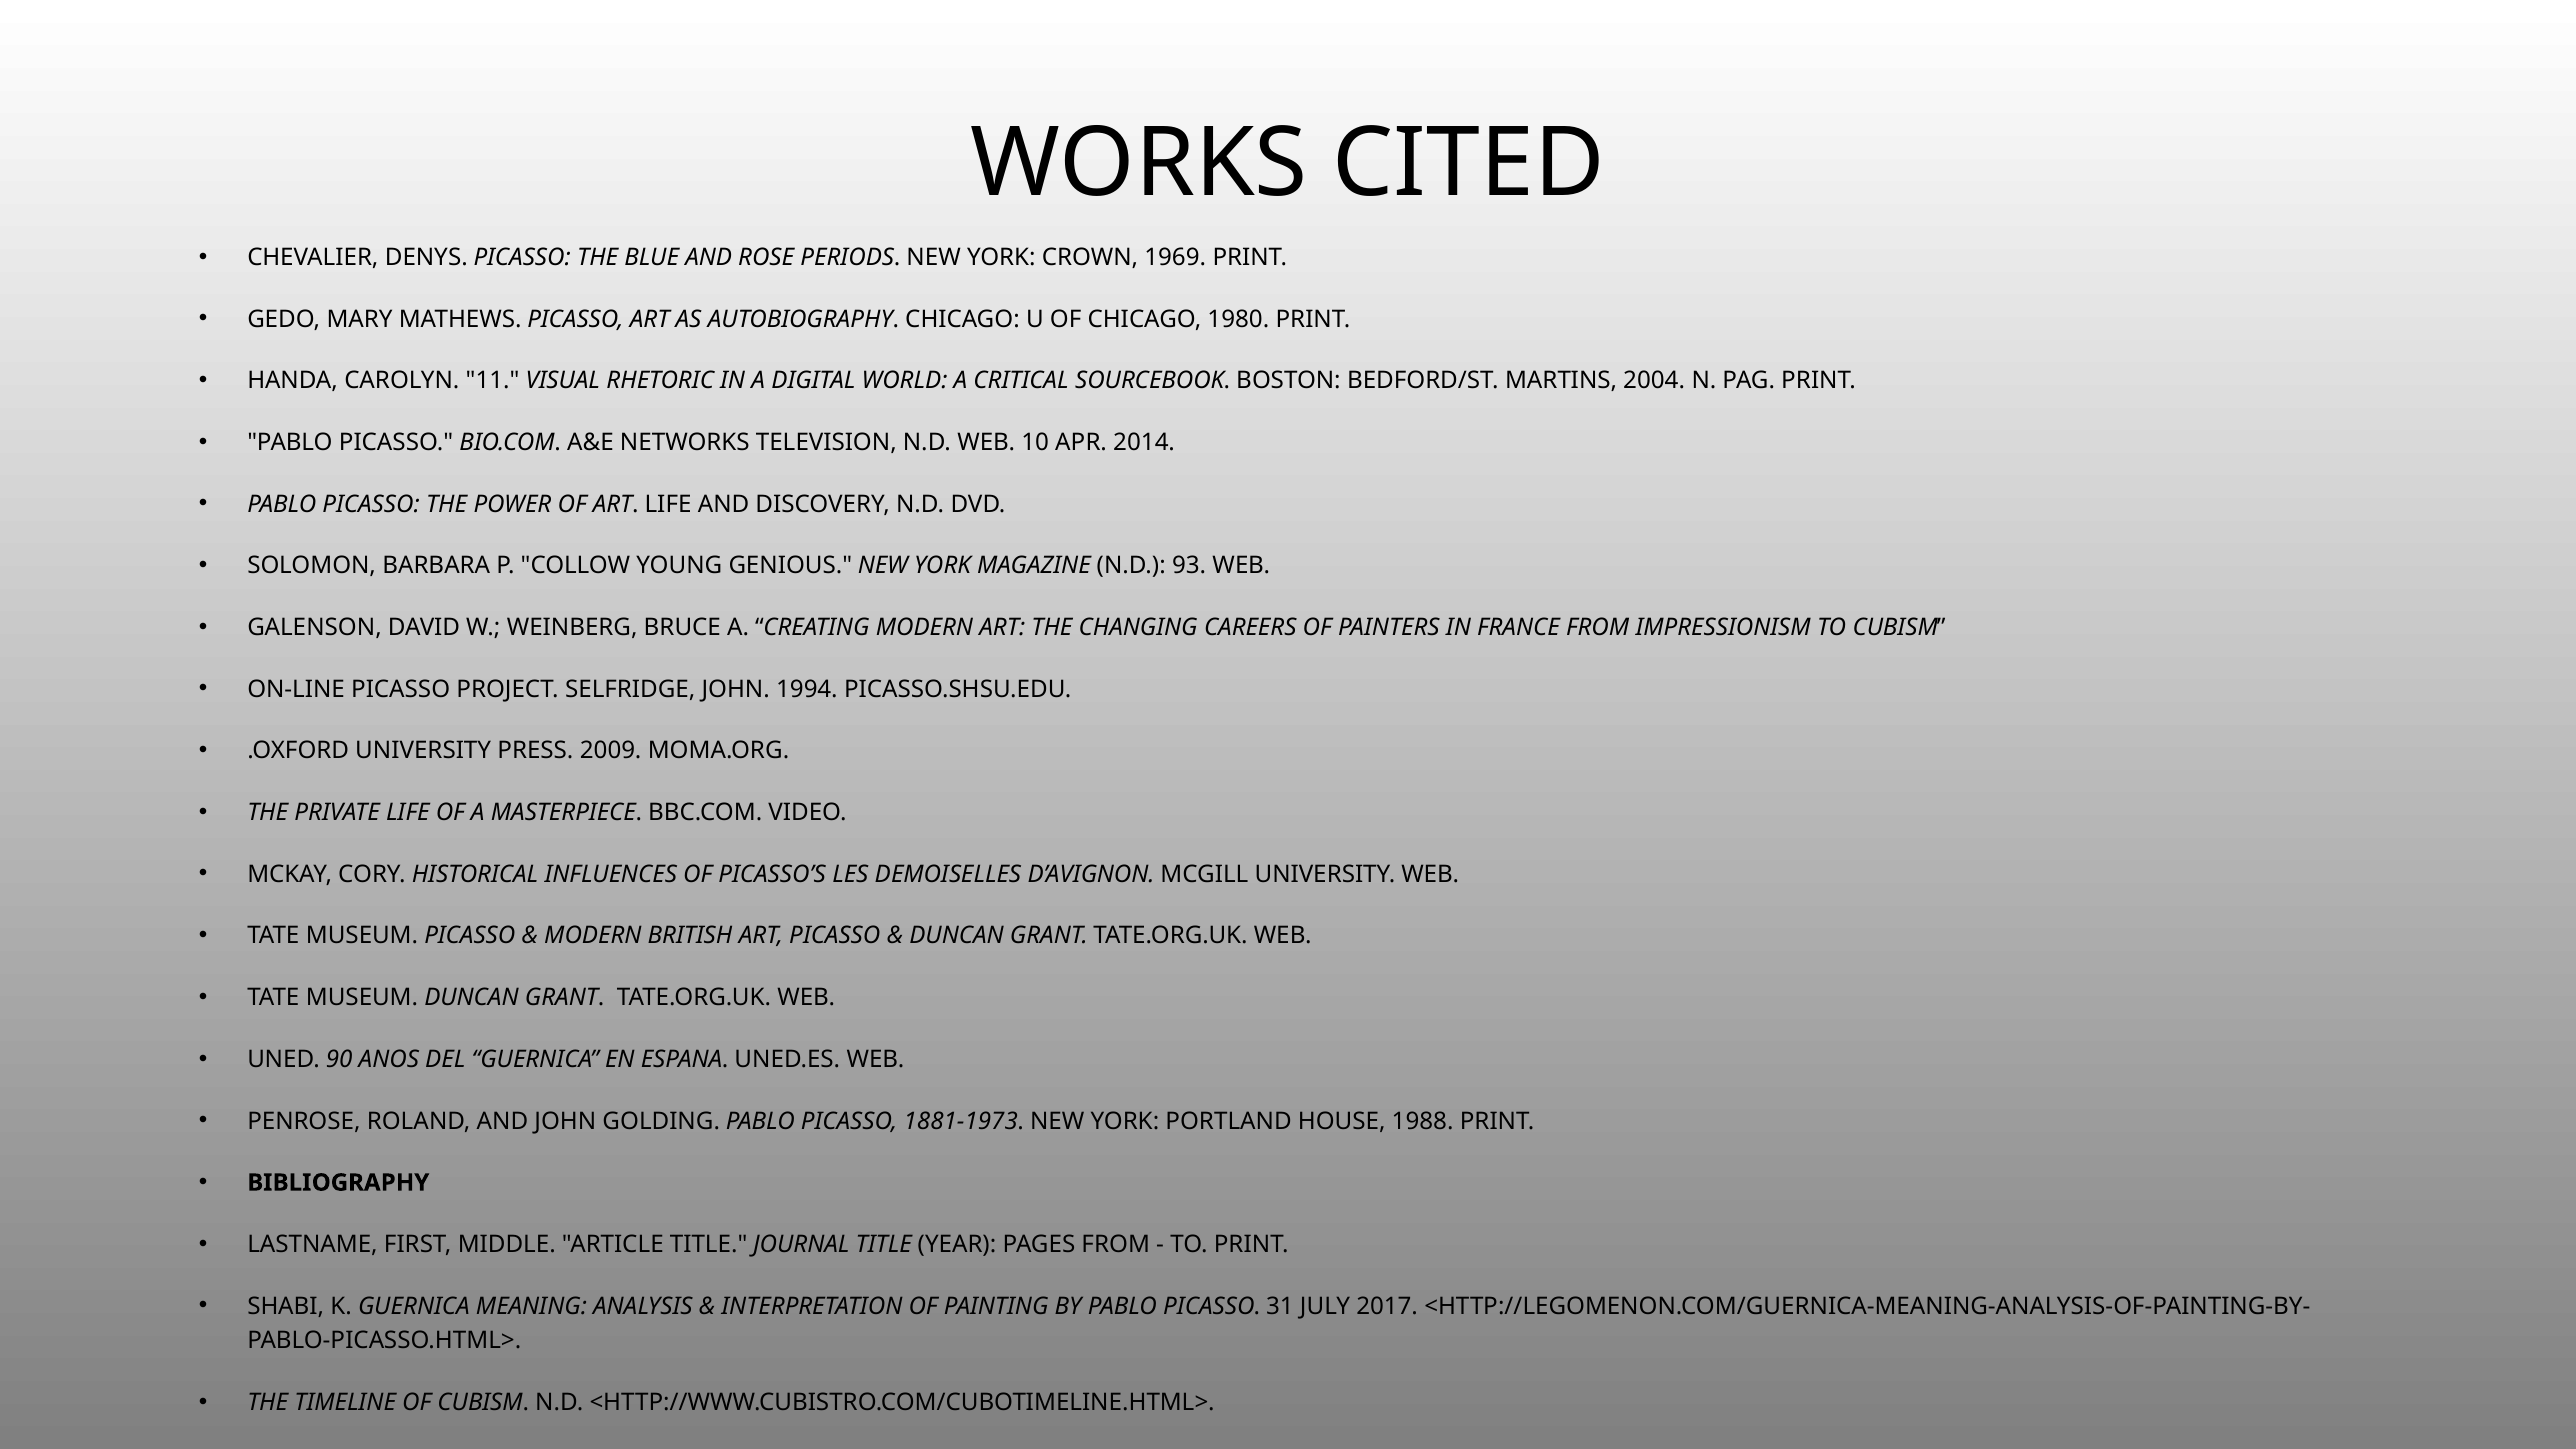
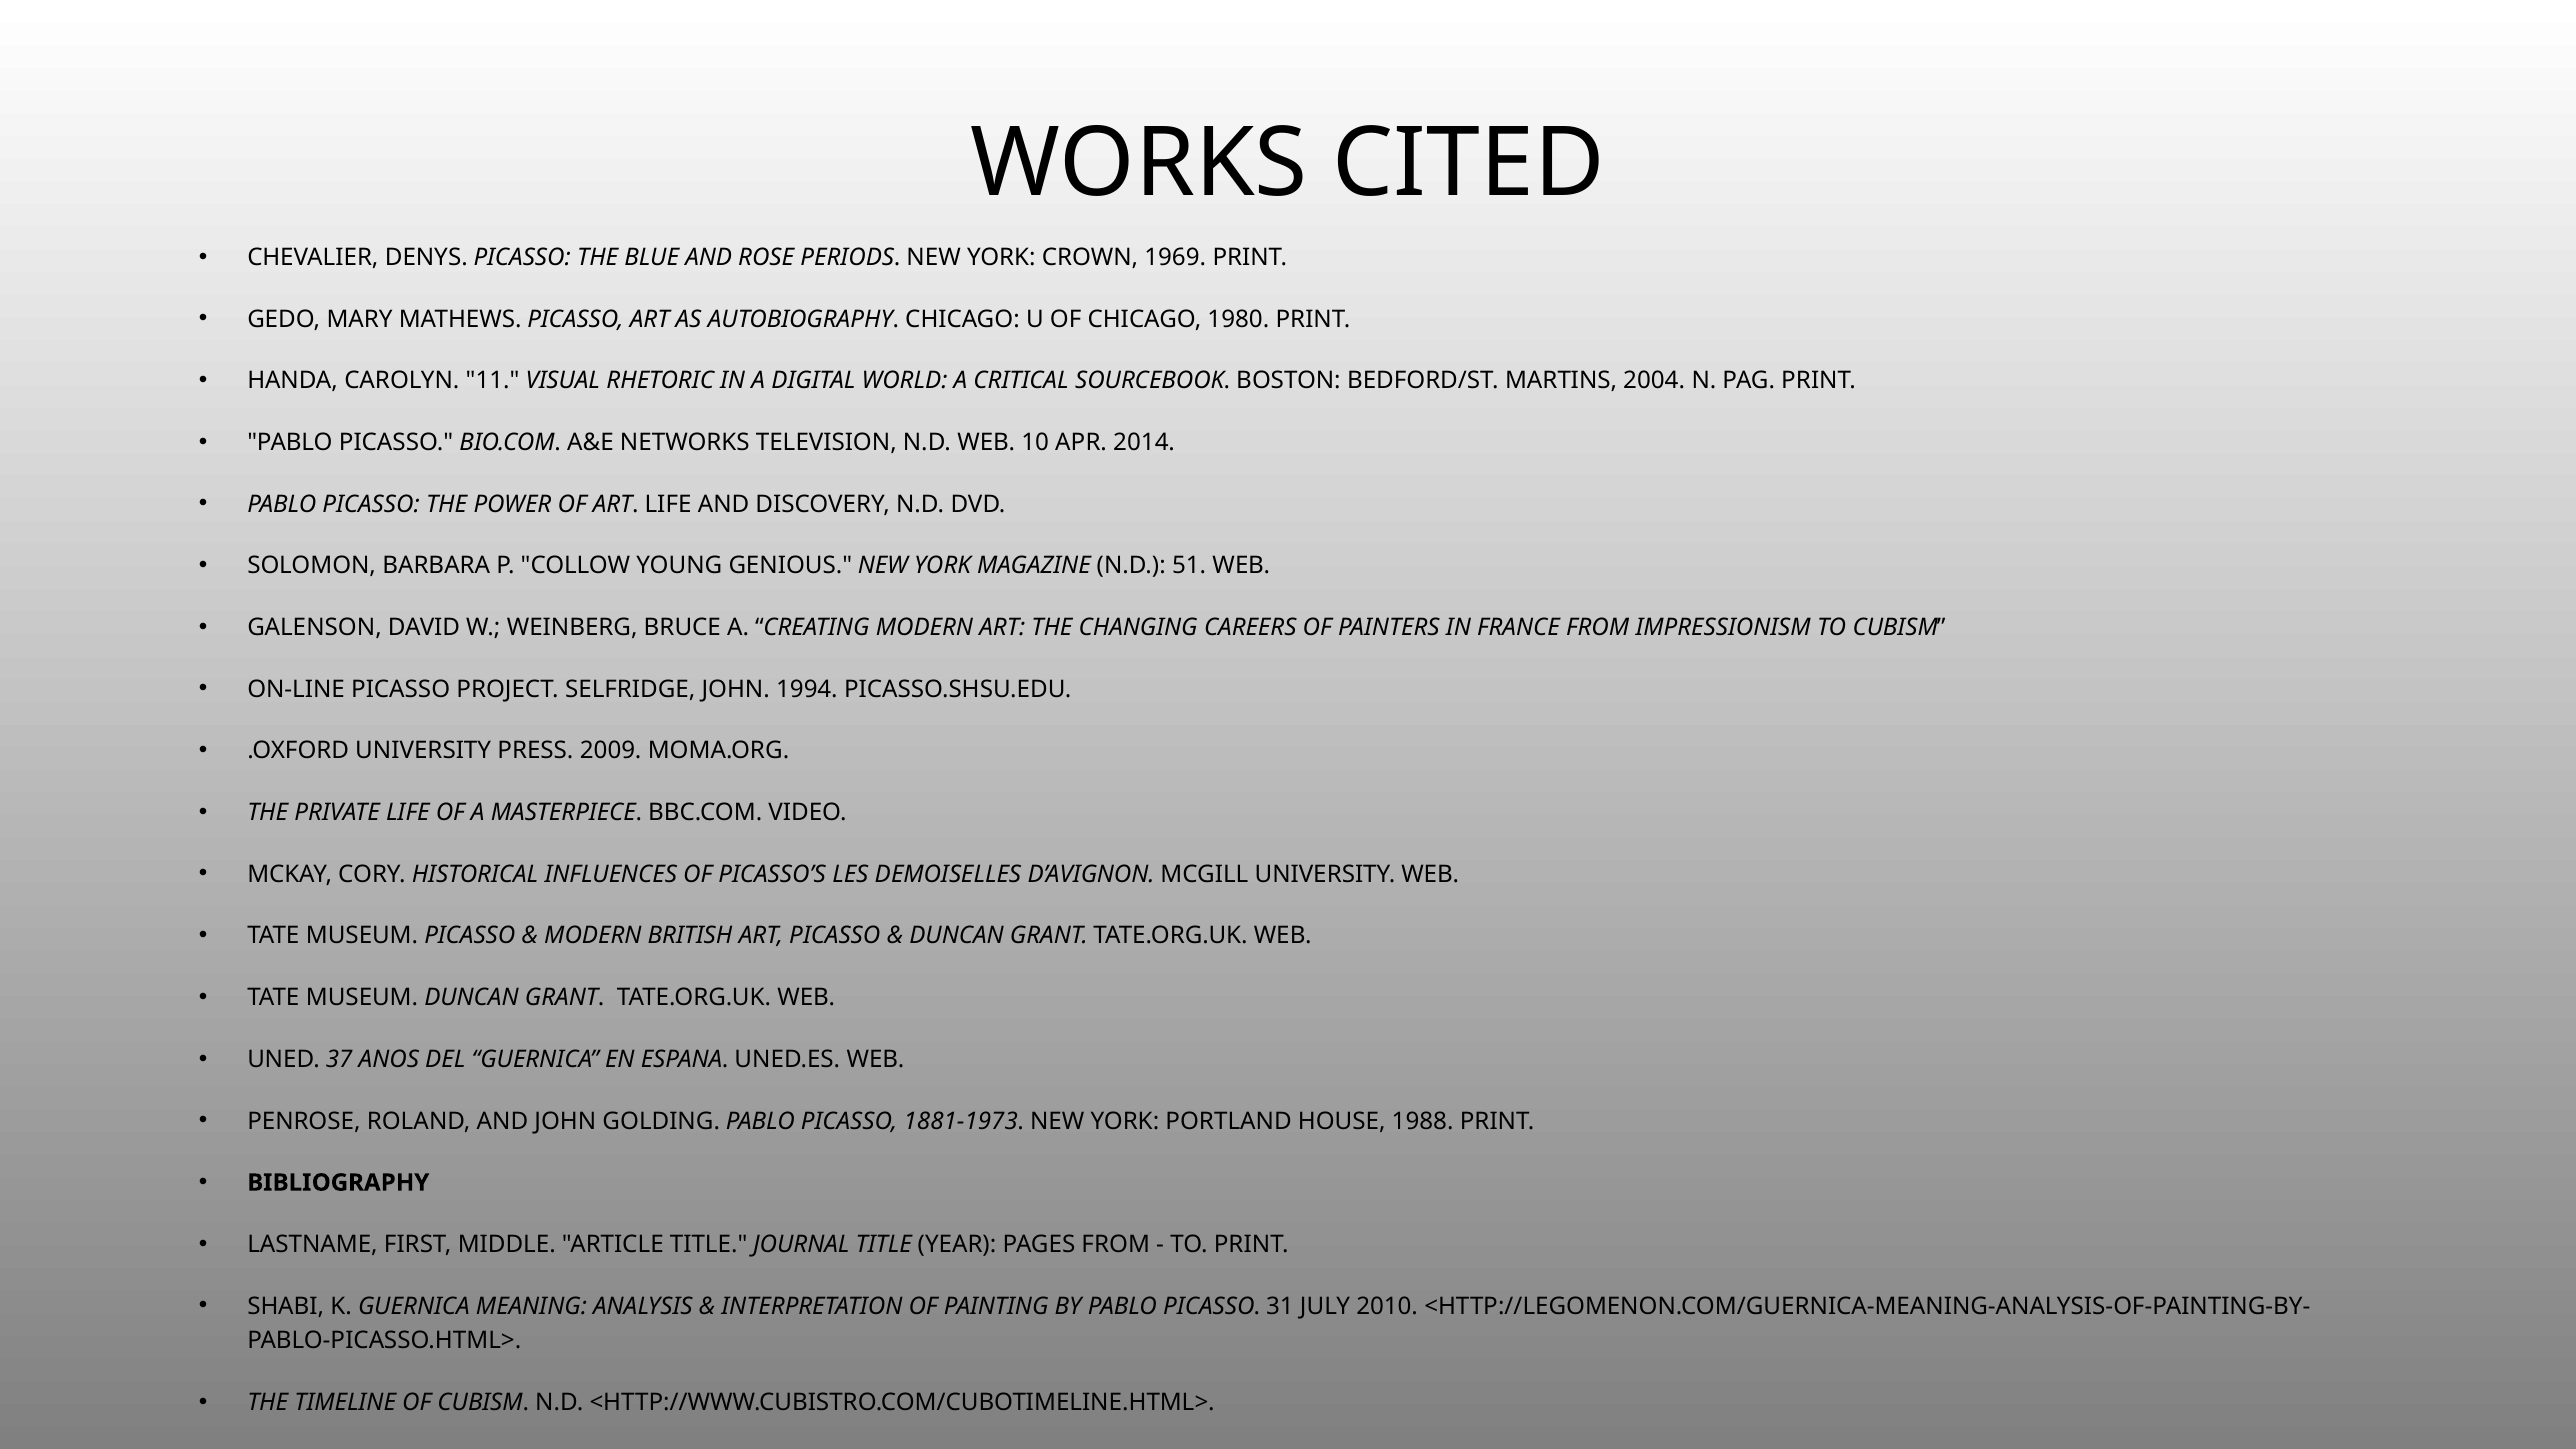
93: 93 -> 51 (1189, 566)
90: 90 -> 37 (339, 1059)
2017: 2017 -> 2010 (1387, 1306)
